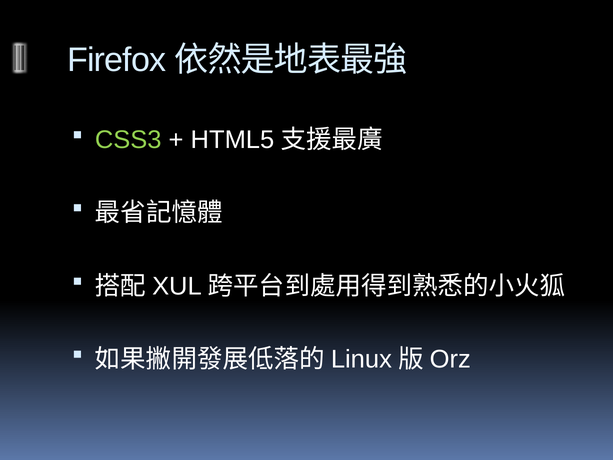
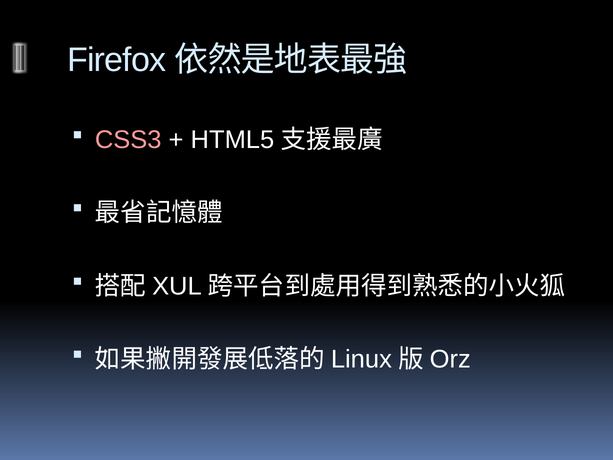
CSS3 colour: light green -> pink (128, 140)
